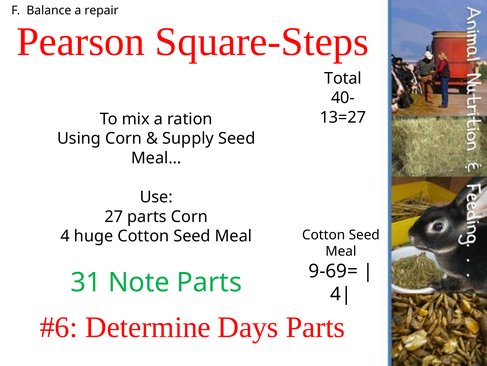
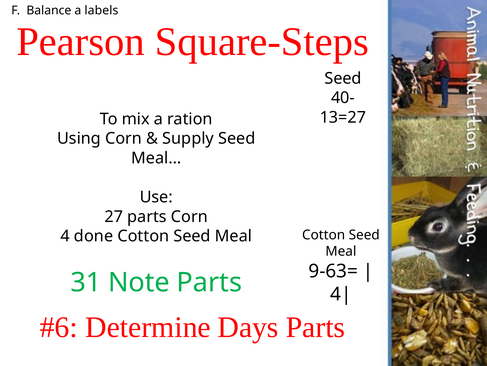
repair: repair -> labels (101, 11)
Total: Total -> Seed (343, 78)
huge: huge -> done (94, 236)
9-69=: 9-69= -> 9-63= (333, 271)
